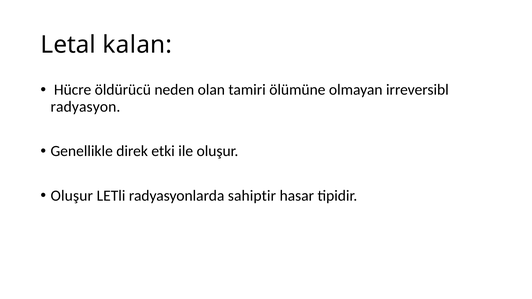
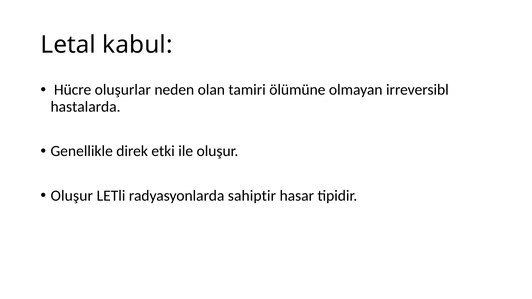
kalan: kalan -> kabul (137, 45)
öldürücü: öldürücü -> oluşurlar (123, 90)
radyasyon: radyasyon -> hastalarda (86, 107)
